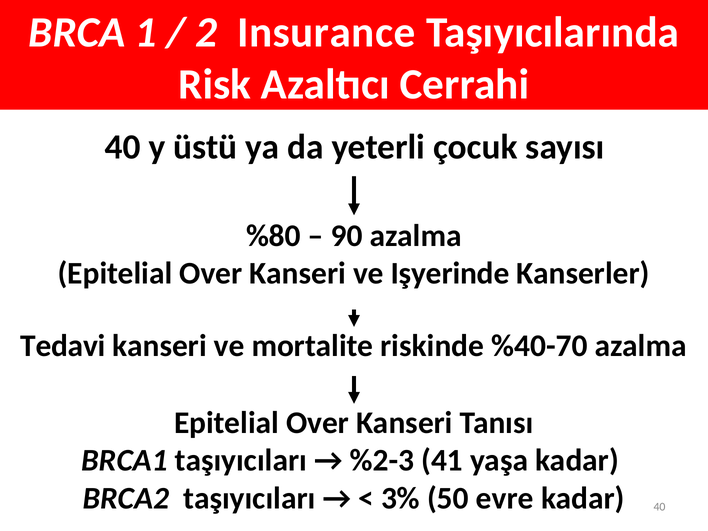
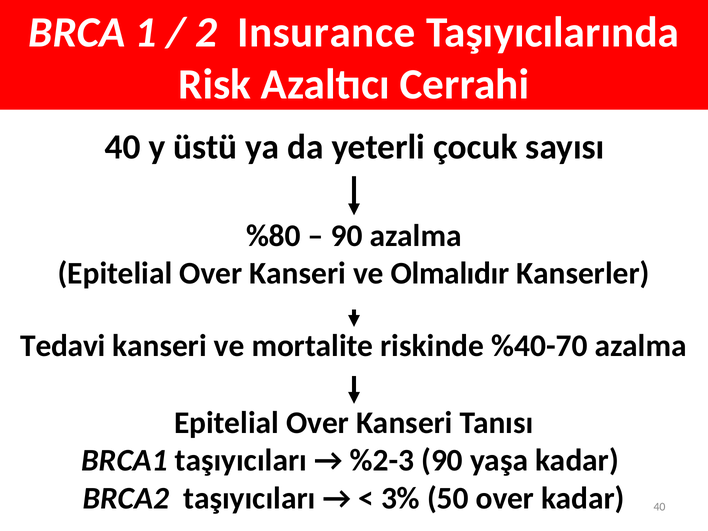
Işyerinde: Işyerinde -> Olmalıdır (450, 274)
%2-3 41: 41 -> 90 (442, 461)
50 evre: evre -> over (505, 498)
